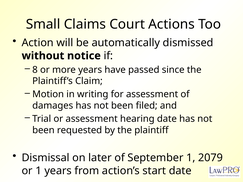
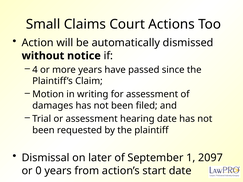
8: 8 -> 4 (35, 70)
2079: 2079 -> 2097 (211, 158)
or 1: 1 -> 0 (39, 171)
